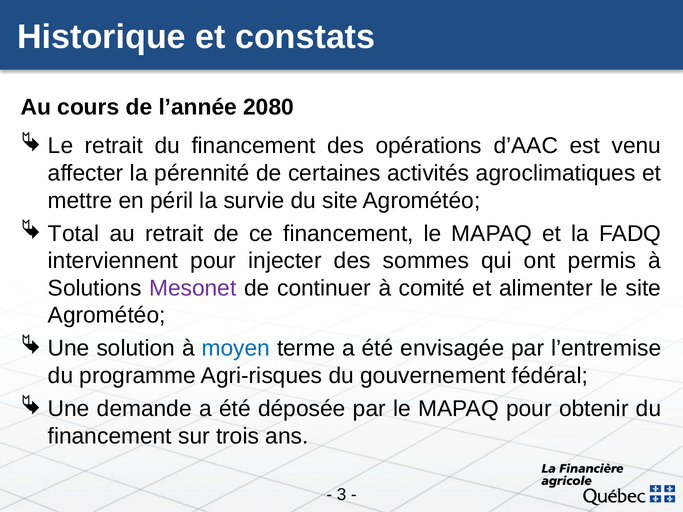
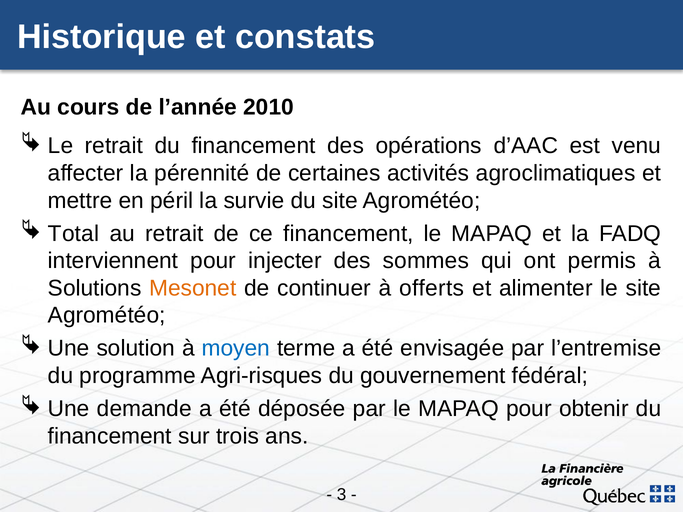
2080: 2080 -> 2010 (269, 107)
Mesonet colour: purple -> orange (193, 288)
comité: comité -> offerts (432, 288)
